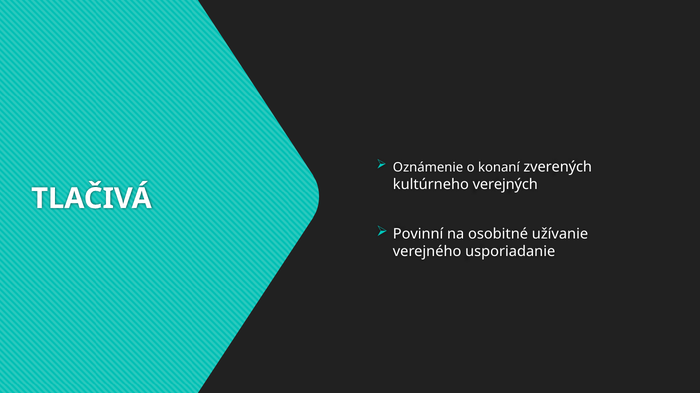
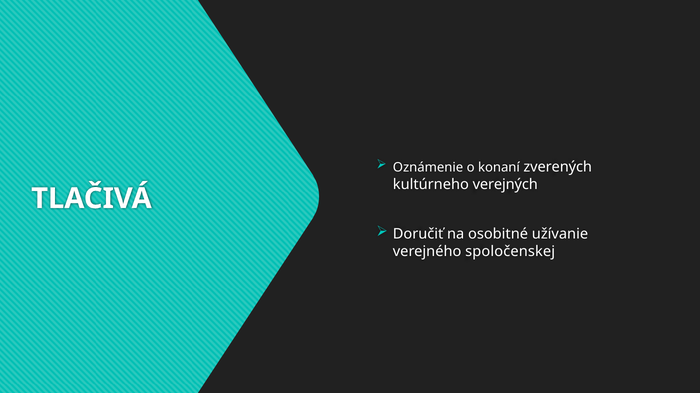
Povinní: Povinní -> Doručiť (418, 234)
usporiadanie: usporiadanie -> spoločenskej (510, 252)
